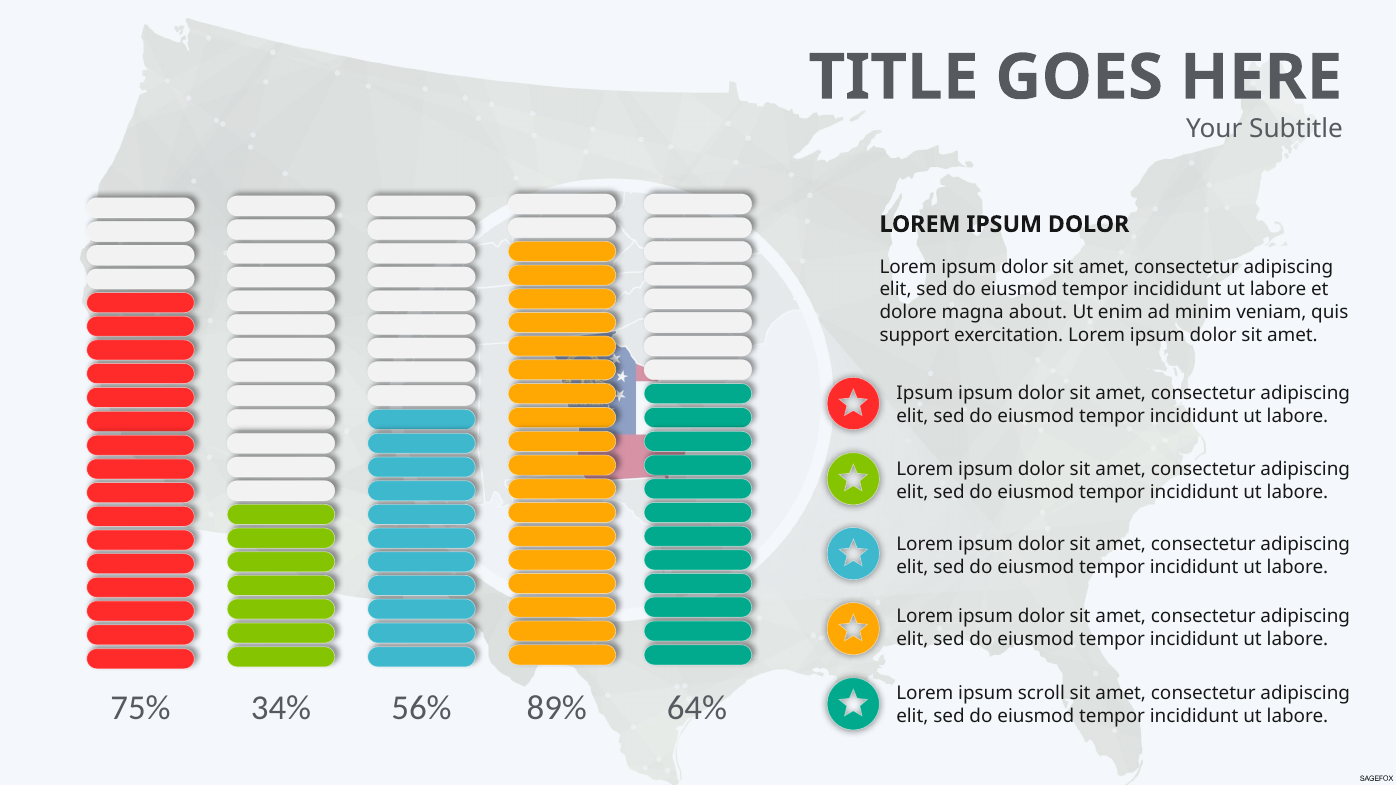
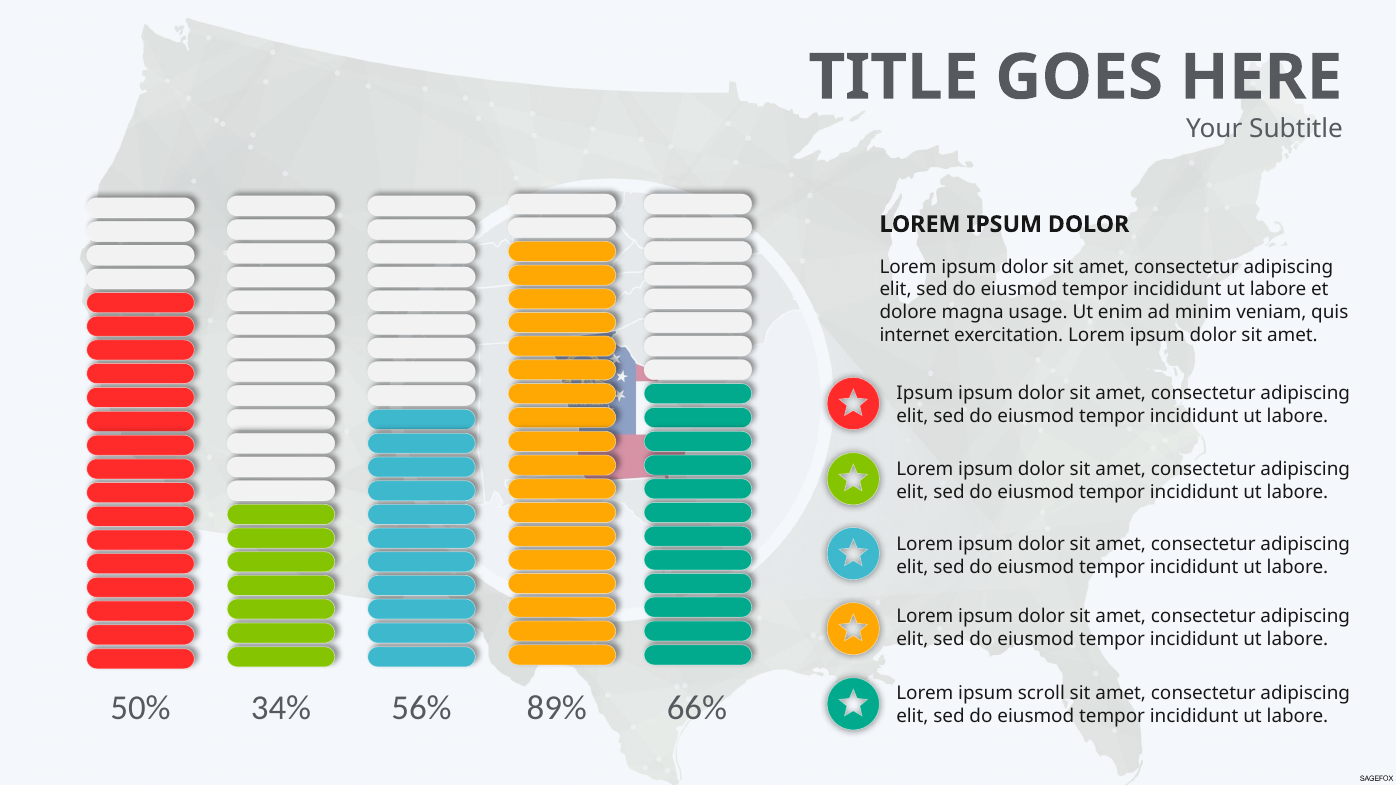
about: about -> usage (1038, 312)
support: support -> internet (915, 335)
75%: 75% -> 50% (140, 708)
64%: 64% -> 66% (697, 708)
